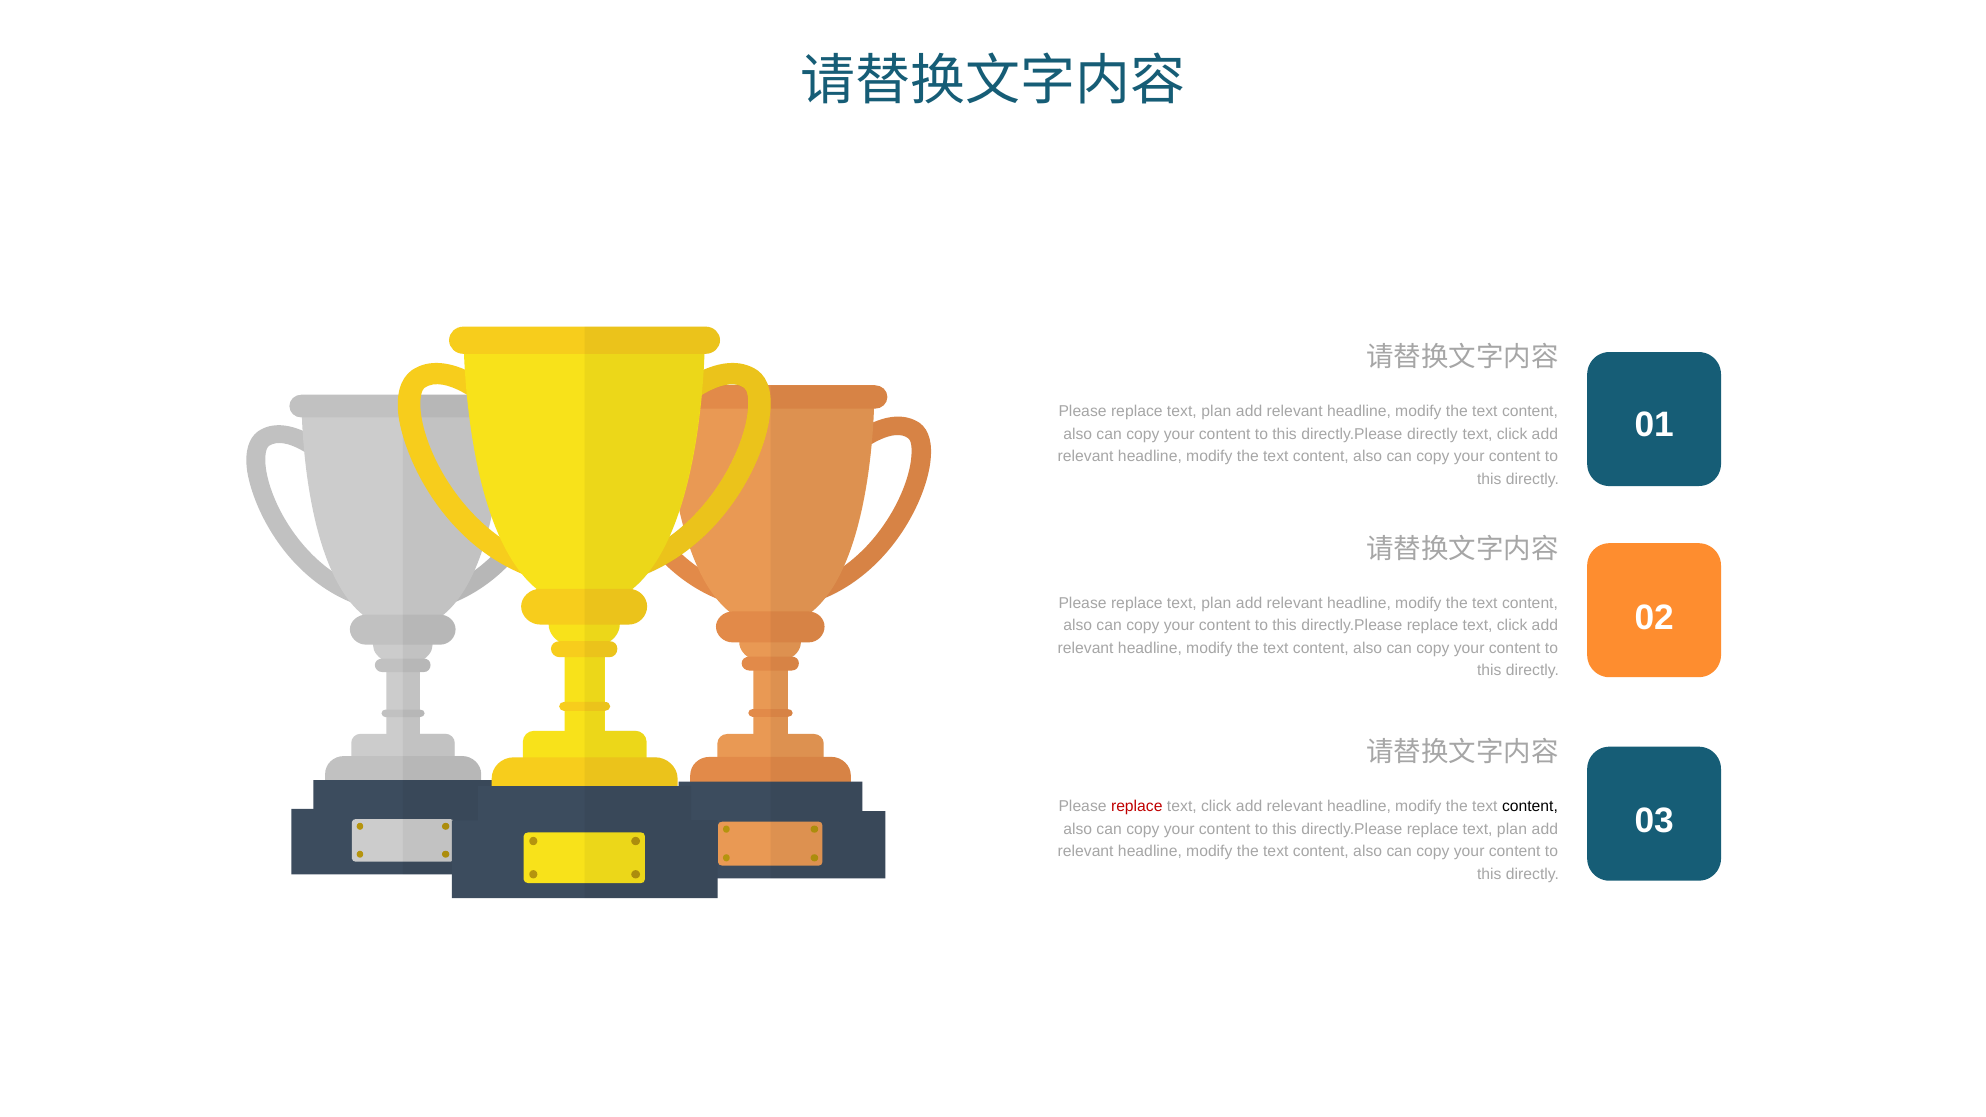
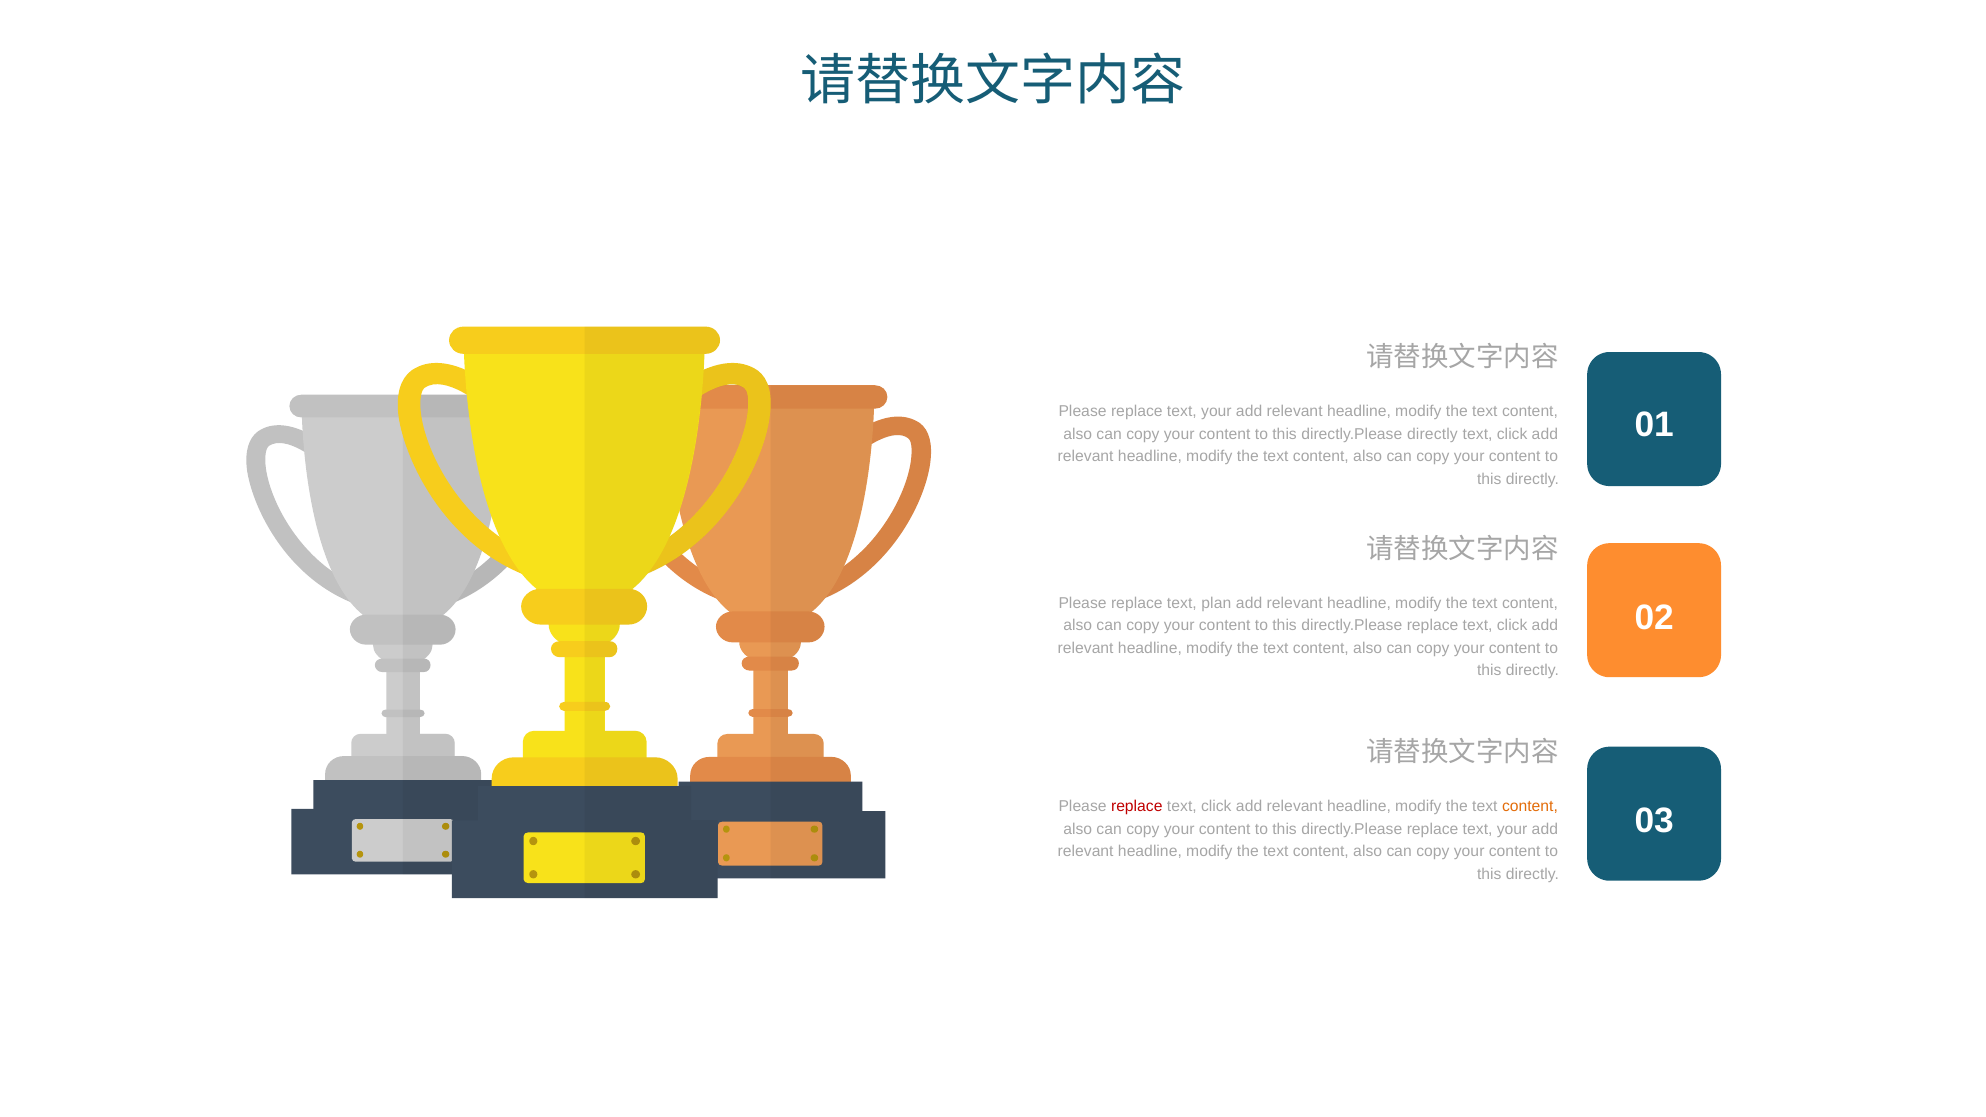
plan: plan -> your (1216, 412)
content colour: black -> orange (1530, 806)
directly.Please replace text plan: plan -> your (1512, 829)
